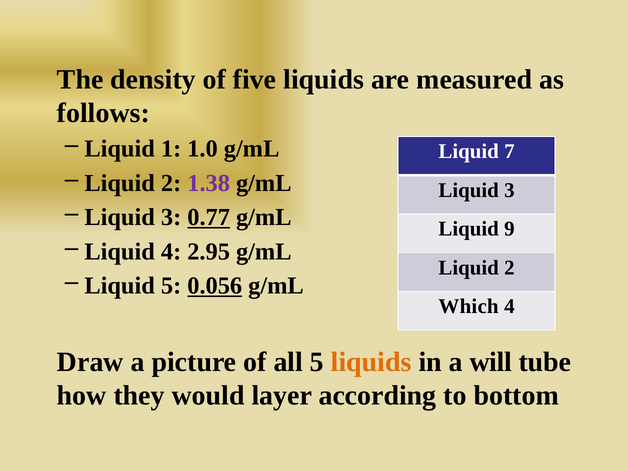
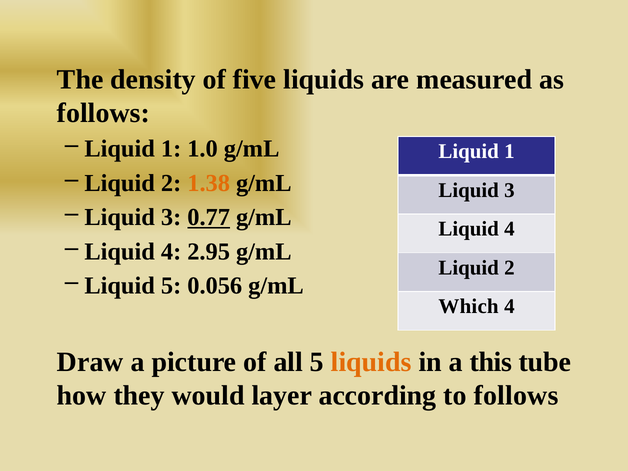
7: 7 -> 1 (509, 151)
1.38 colour: purple -> orange (209, 183)
9: 9 -> 4 (509, 229)
0.056 underline: present -> none (215, 286)
will: will -> this (491, 362)
to bottom: bottom -> follows (516, 396)
